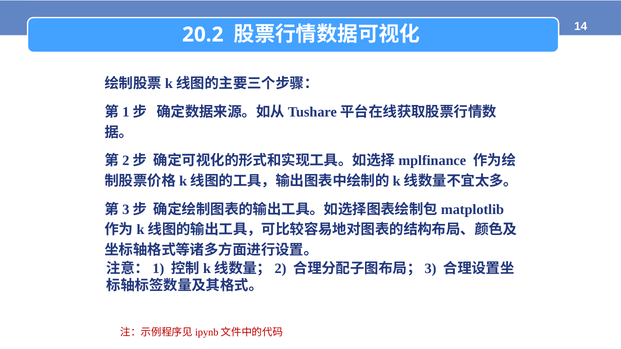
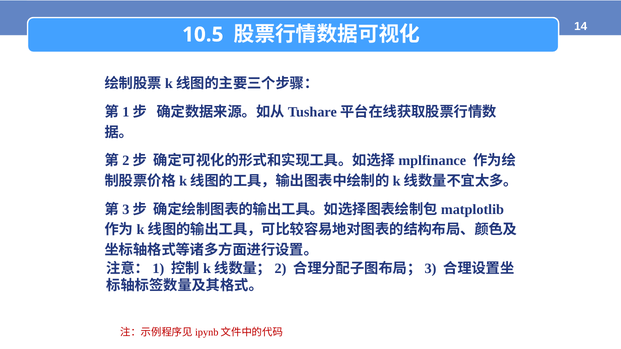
20.2: 20.2 -> 10.5 (203, 35)
